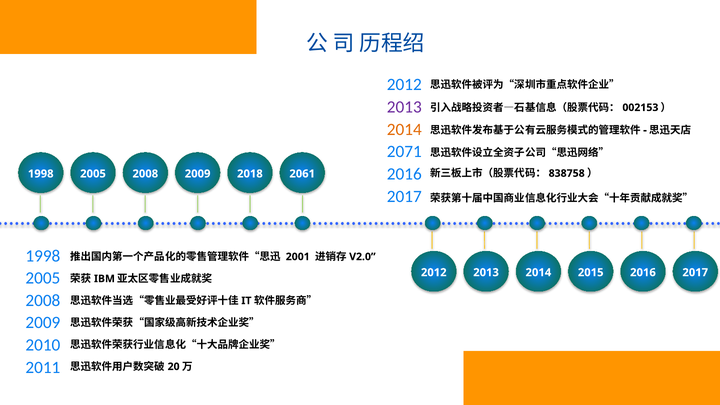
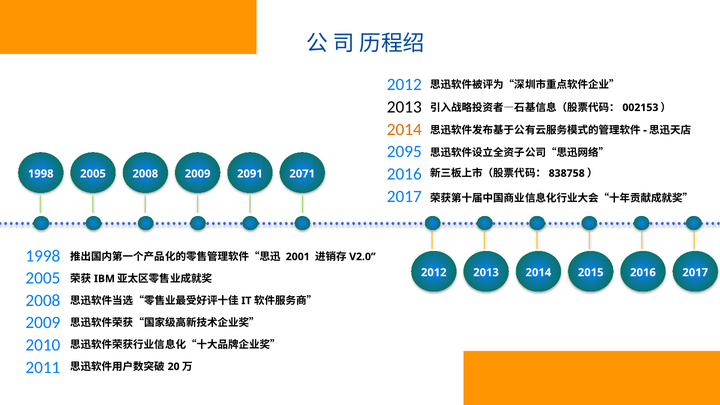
2013 colour: purple -> black (404, 107)
2071: 2071 -> 2095 (404, 152)
2018: 2018 -> 2091 (250, 174)
2061: 2061 -> 2071 (302, 174)
